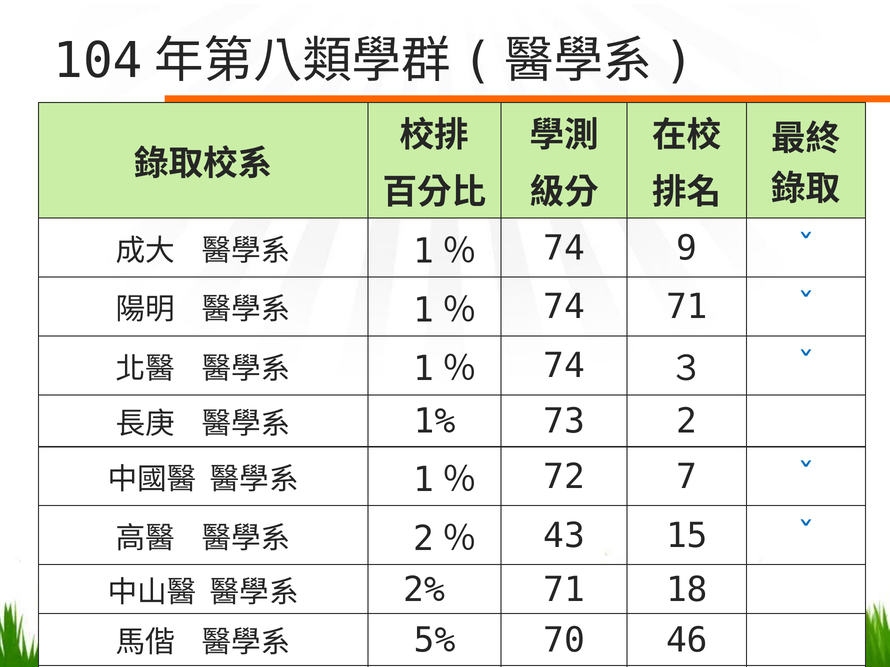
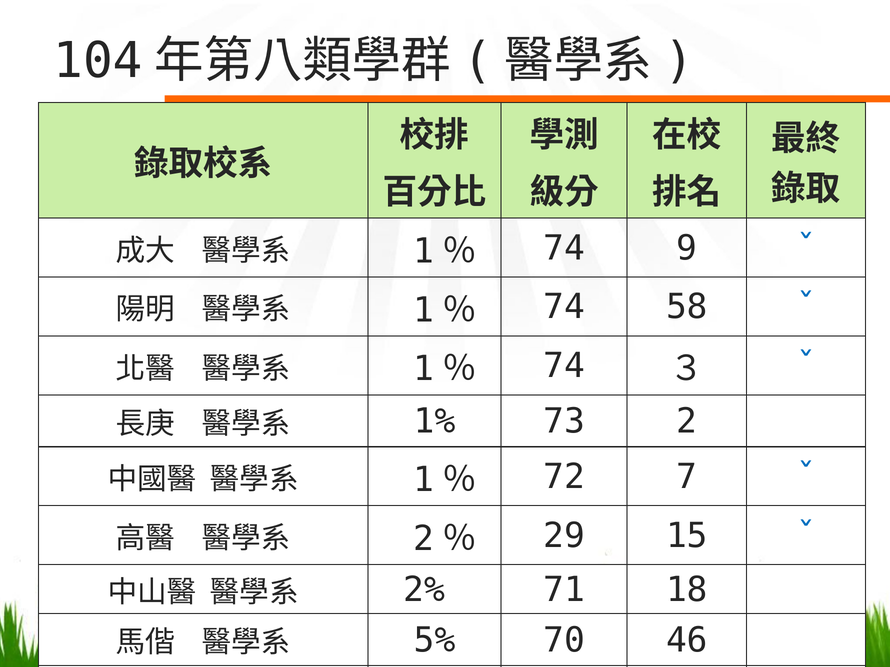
74 71: 71 -> 58 (687, 307)
43: 43 -> 29 (564, 536)
